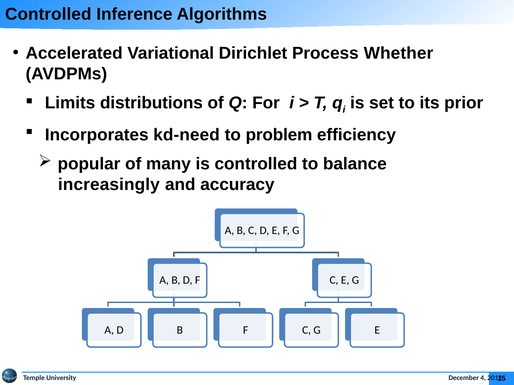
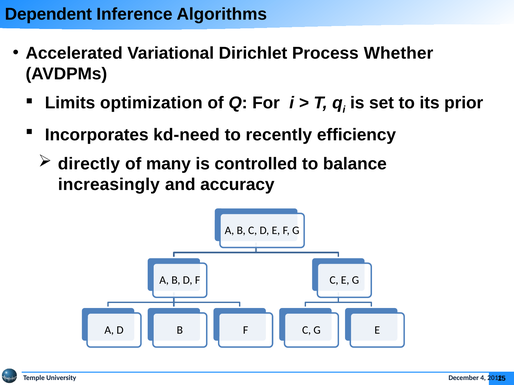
Controlled: Controlled -> Dependent (48, 14)
distributions: distributions -> optimization (151, 103)
problem: problem -> recently (279, 135)
popular: popular -> directly (89, 164)
